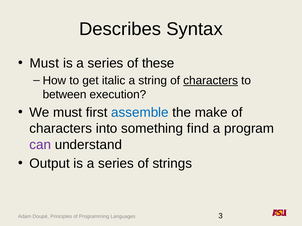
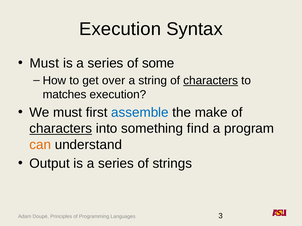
Describes: Describes -> Execution (120, 29)
these: these -> some (158, 63)
italic: italic -> over (114, 81)
between: between -> matches (65, 95)
characters underline: none -> present (61, 129)
can colour: purple -> orange (40, 145)
